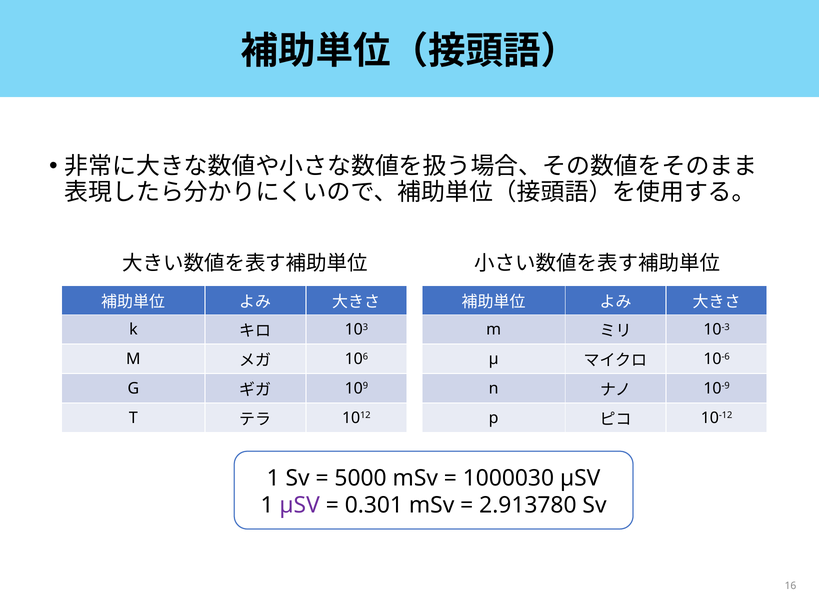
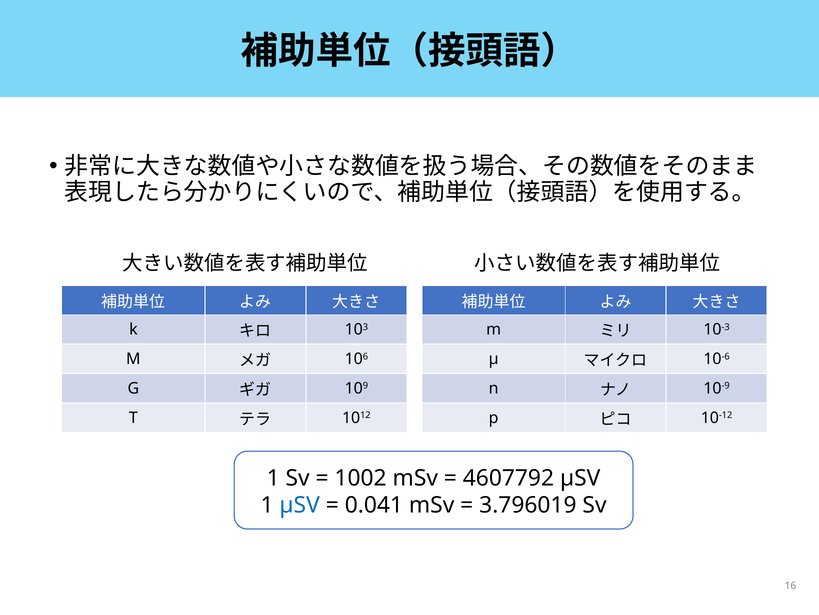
5000: 5000 -> 1002 (361, 477)
1000030: 1000030 -> 4607792 (508, 477)
µSV colour: purple -> blue (300, 505)
0.301: 0.301 -> 0.041 (374, 505)
2.913780: 2.913780 -> 3.796019 (528, 505)
